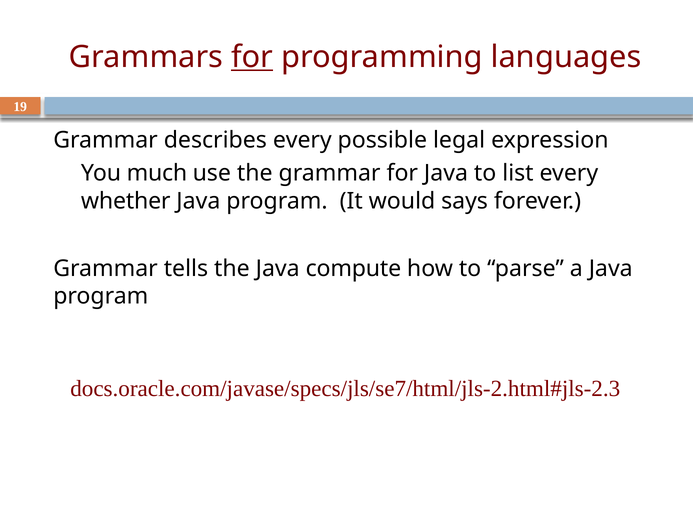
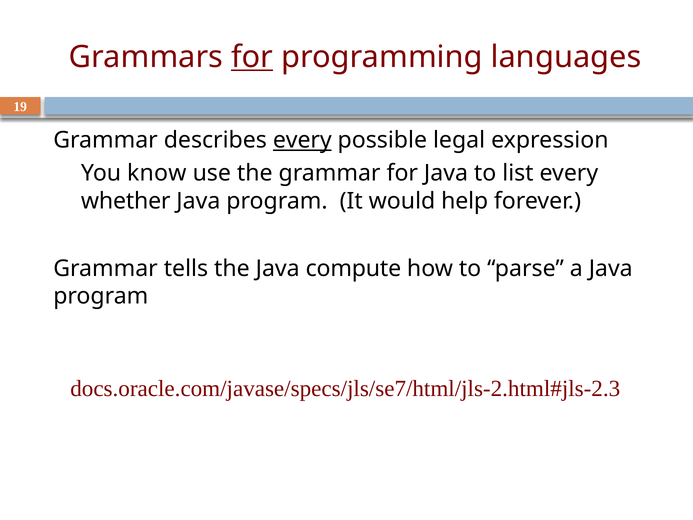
every underline: none -> present (302, 140)
much: much -> know (157, 173)
says: says -> help (465, 201)
